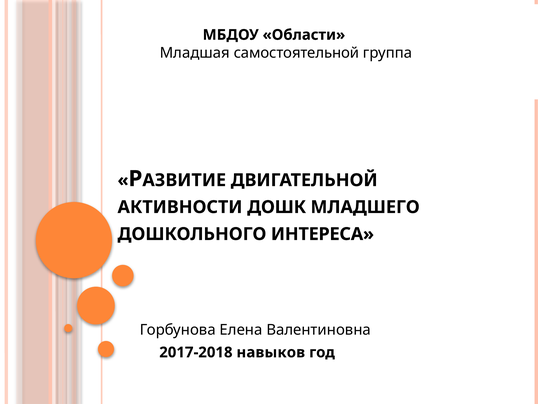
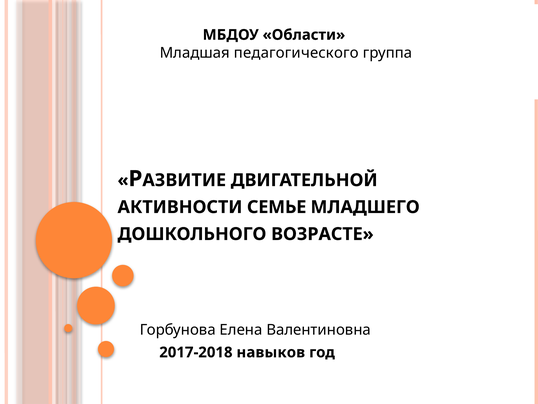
самостоятельной: самостоятельной -> педагогического (296, 53)
ДОШК: ДОШК -> СЕМЬЕ (277, 207)
ИНТЕРЕСА: ИНТЕРЕСА -> ВОЗРАСТЕ (322, 234)
